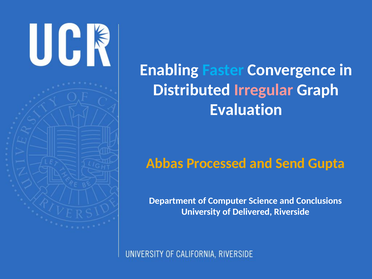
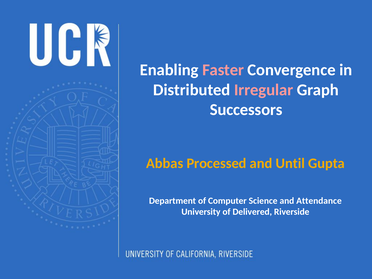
Faster colour: light blue -> pink (223, 70)
Evaluation: Evaluation -> Successors (246, 110)
Send: Send -> Until (290, 163)
Conclusions: Conclusions -> Attendance (319, 201)
